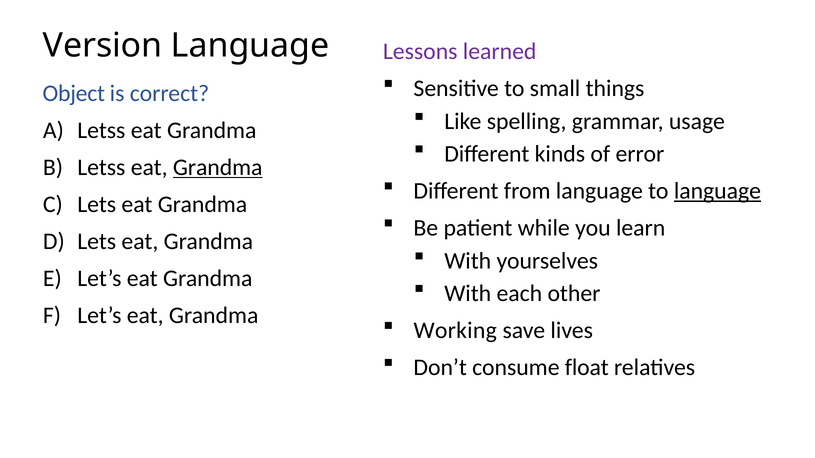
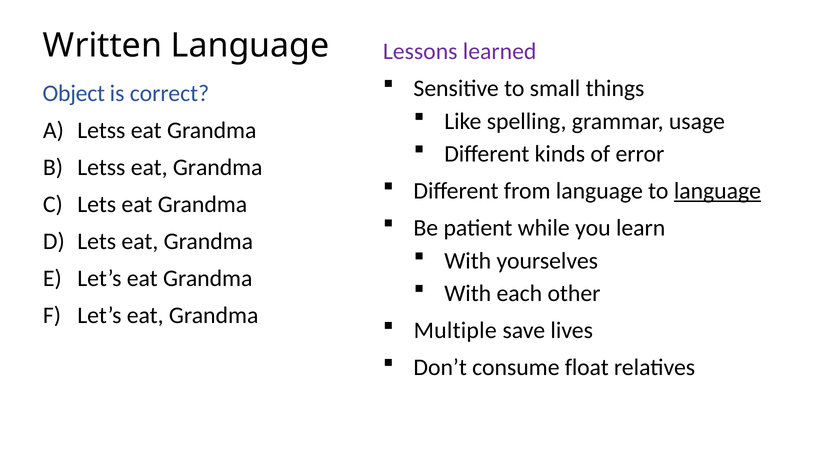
Version: Version -> Written (102, 46)
Grandma underline: present -> none (218, 167)
Working: Working -> Multiple (455, 331)
